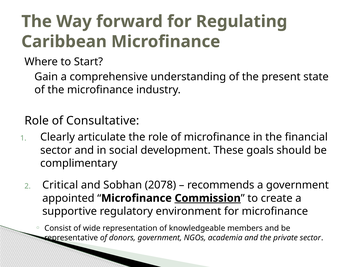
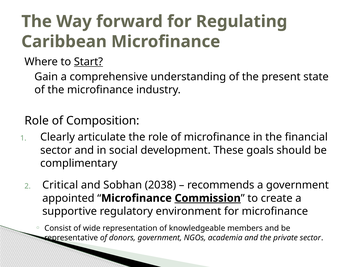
Start underline: none -> present (88, 62)
Consultative: Consultative -> Composition (103, 121)
2078: 2078 -> 2038 (160, 185)
